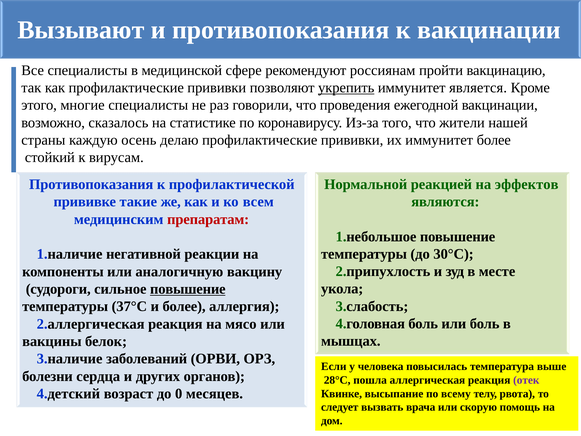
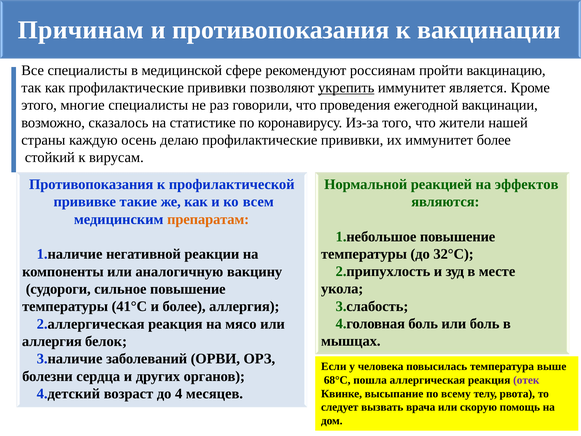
Вызывают: Вызывают -> Причинам (81, 30)
препаратам colour: red -> orange (208, 219)
30°C: 30°C -> 32°C (454, 254)
повышение underline: present -> none (188, 289)
37°C: 37°C -> 41°C (129, 306)
вакцины: вакцины -> аллергия (52, 341)
28°C: 28°C -> 68°C (337, 380)
0: 0 -> 4 (179, 394)
